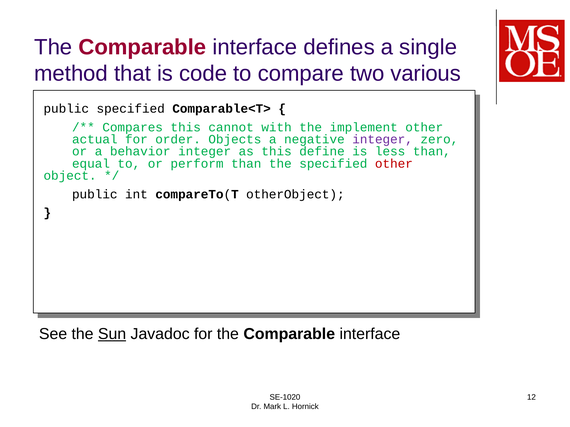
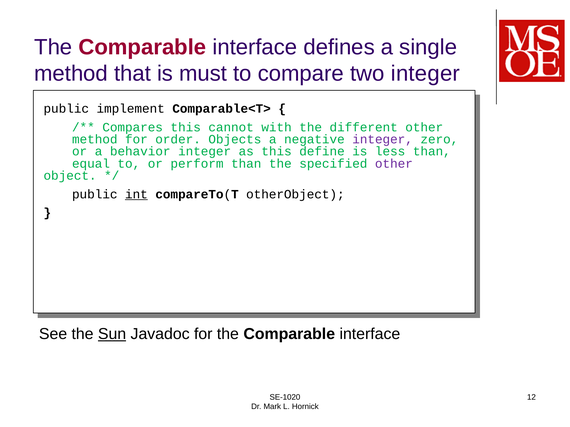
code: code -> must (203, 74)
two various: various -> integer (425, 74)
public specified: specified -> implement (131, 109)
implement: implement -> different (364, 127)
actual: actual -> method (95, 139)
other colour: red -> purple (394, 164)
int underline: none -> present (136, 194)
